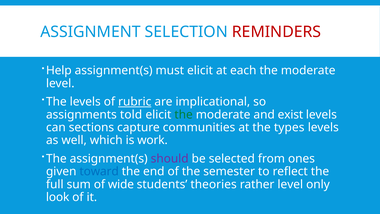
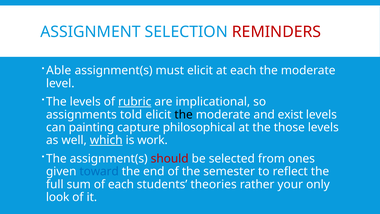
Help: Help -> Able (59, 70)
the colour: green -> black (184, 114)
sections: sections -> painting (91, 127)
communities: communities -> philosophical (199, 127)
types: types -> those (289, 127)
which underline: none -> present (106, 140)
should colour: purple -> red (170, 158)
of wide: wide -> each (121, 184)
rather level: level -> your (290, 184)
